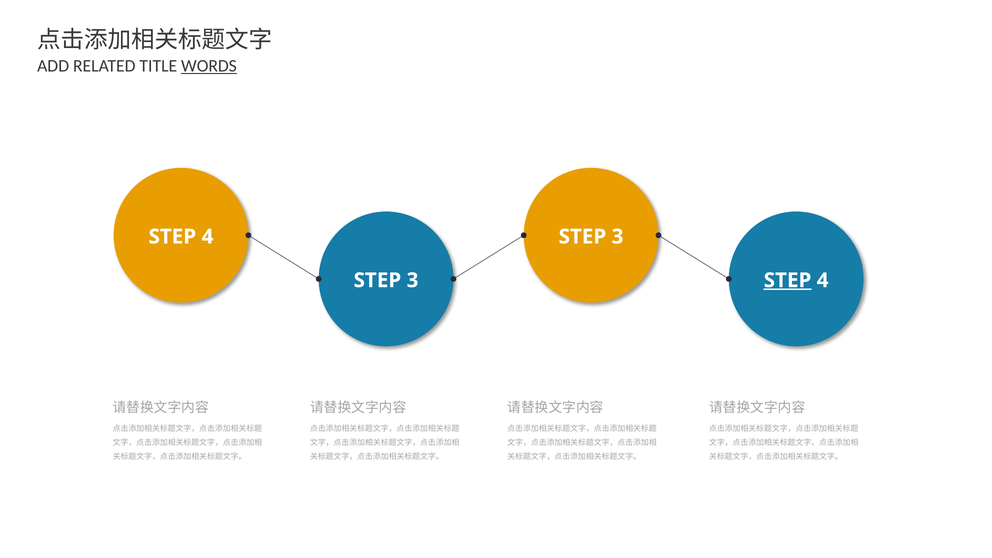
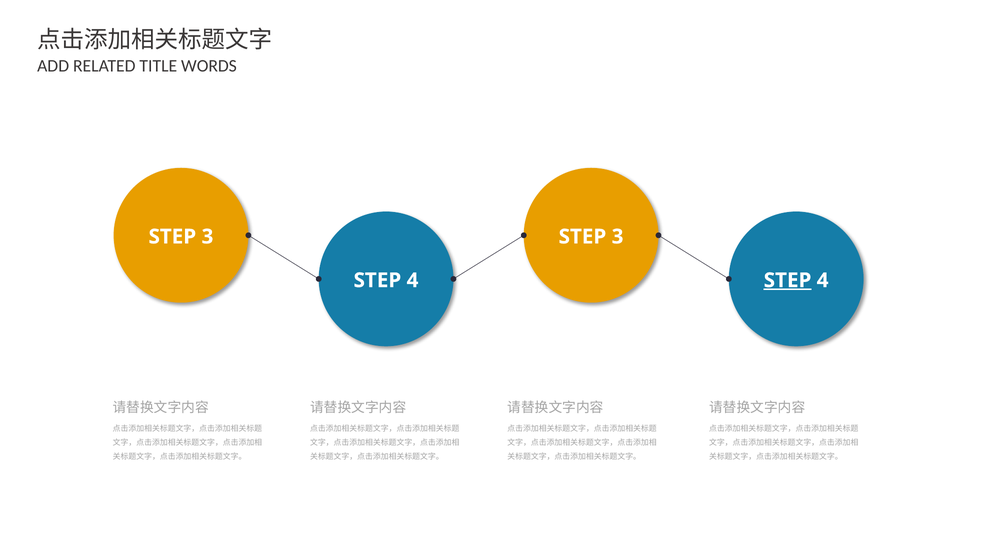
WORDS underline: present -> none (209, 66)
4: 4 -> 3 (207, 237)
3: 3 -> 4 (413, 280)
